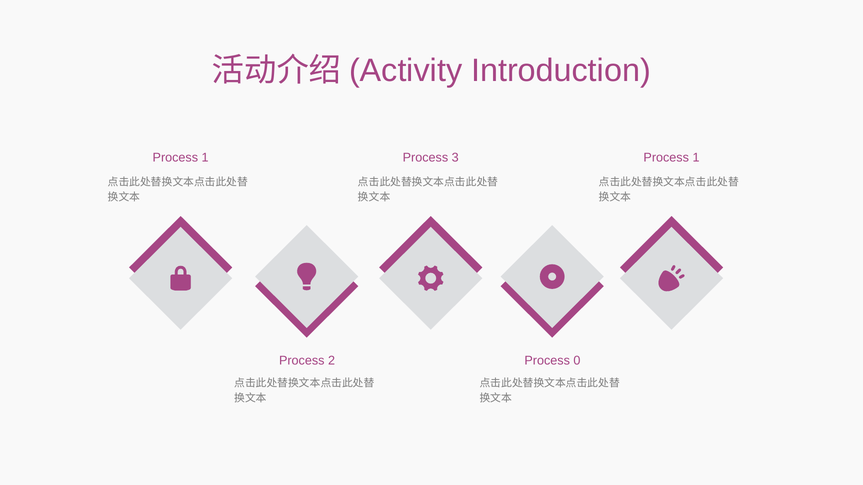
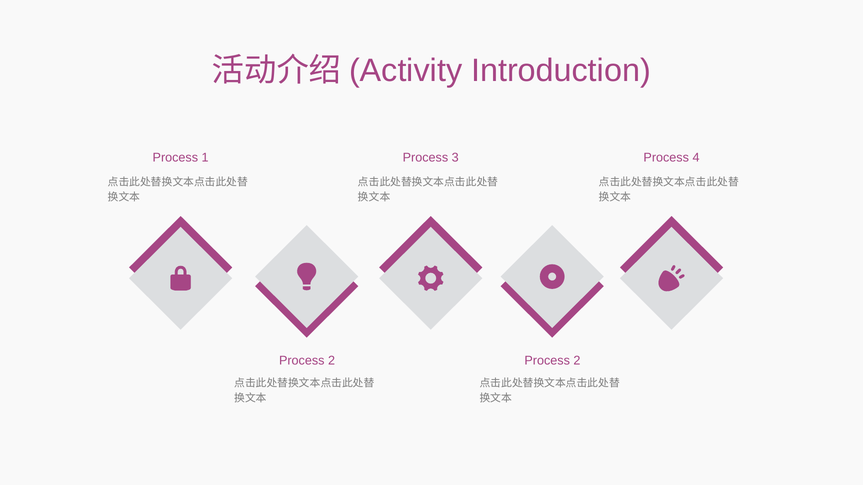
1: 1 -> 4 (696, 158)
0: 0 -> 2 (577, 361)
